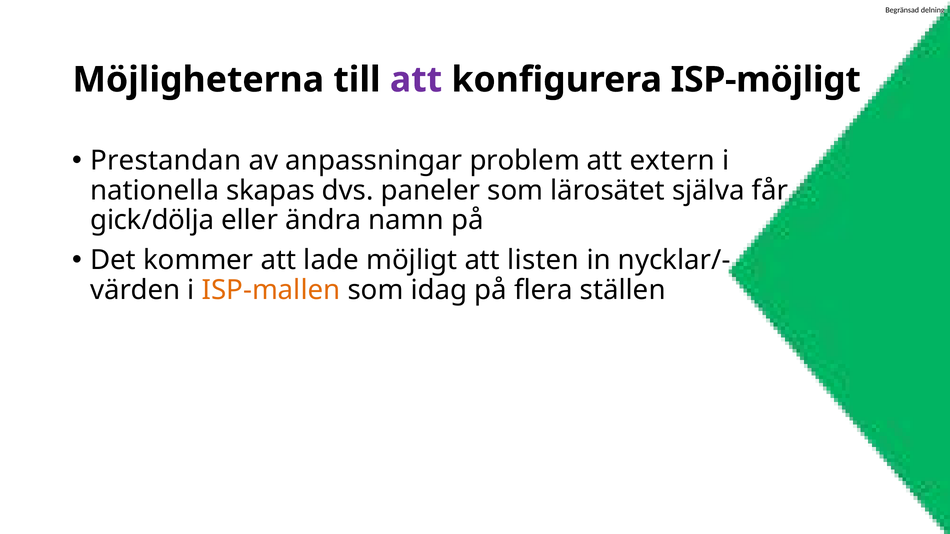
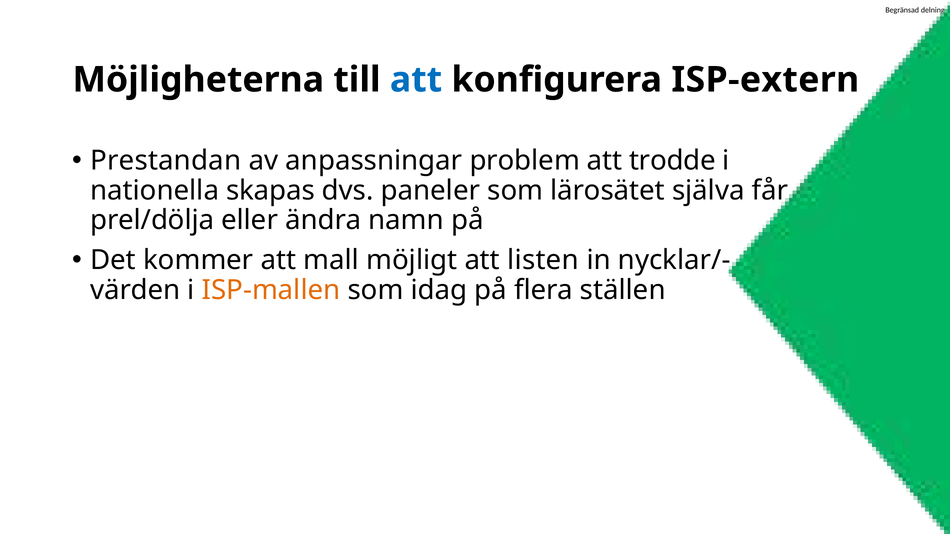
att colour: purple -> blue (416, 80)
ISP-möjligt: ISP-möjligt -> ISP-extern (765, 80)
extern: extern -> trodde (672, 161)
gick/dölja: gick/dölja -> prel/dölja (152, 220)
lade: lade -> mall (331, 260)
